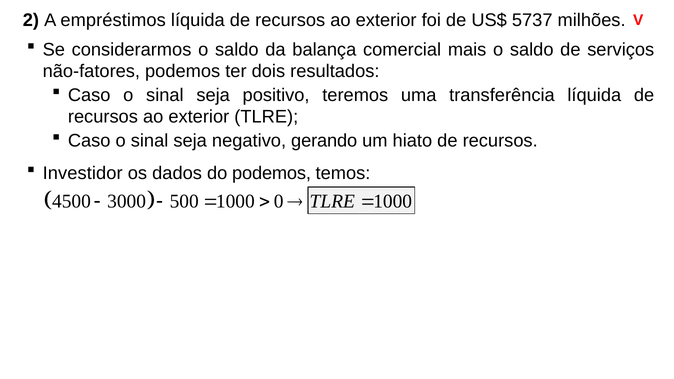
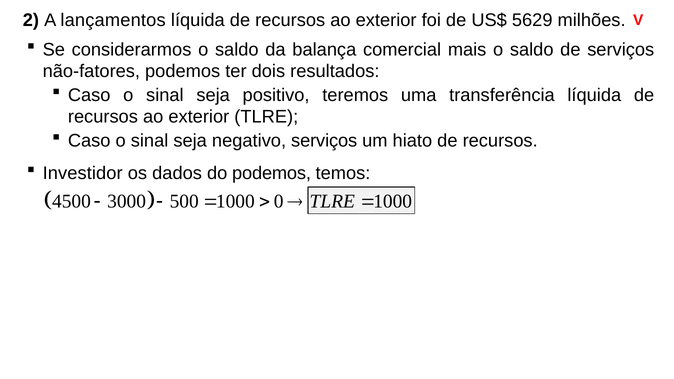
empréstimos: empréstimos -> lançamentos (113, 20)
5737: 5737 -> 5629 (532, 20)
negativo gerando: gerando -> serviços (324, 141)
